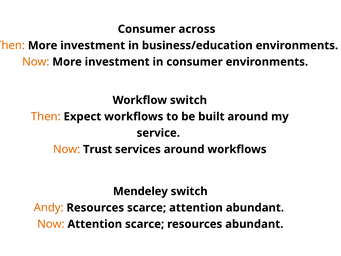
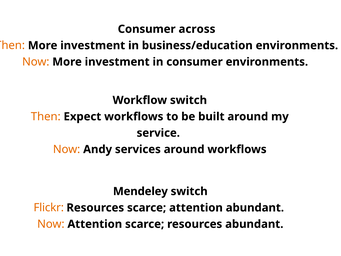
Trust: Trust -> Andy (98, 149)
Andy: Andy -> Flickr (49, 208)
